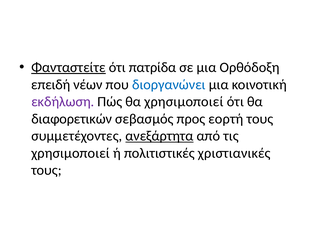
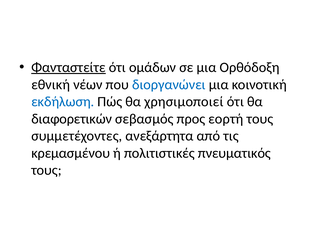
πατρίδα: πατρίδα -> ομάδων (153, 67)
επειδή: επειδή -> εθνική (51, 84)
εκδήλωση colour: purple -> blue (63, 102)
ανεξάρτητα underline: present -> none (159, 136)
χρησιμοποιεί: χρησιμοποιεί -> κρεμασμένου (71, 153)
χριστιανικές: χριστιανικές -> πνευματικός (234, 153)
